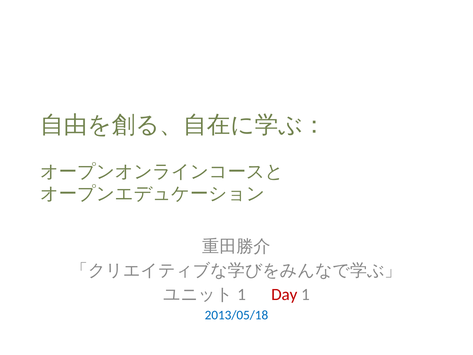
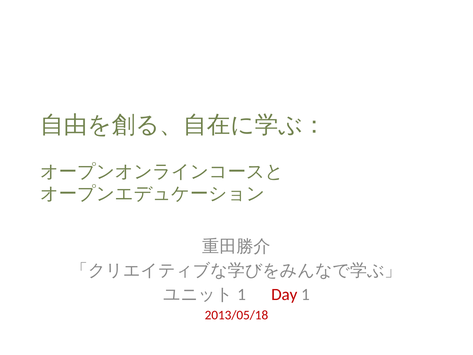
2013/05/18 colour: blue -> red (236, 315)
